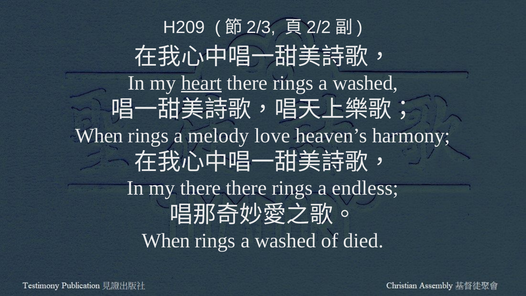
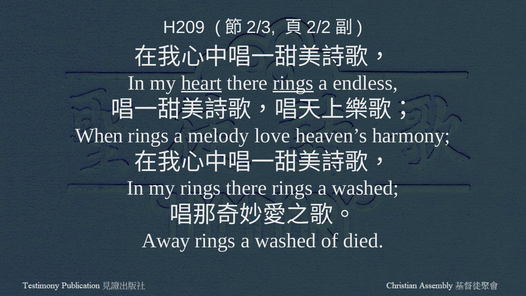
rings underline: none -> present (293, 83)
washed: washed -> endless (365, 83)
my there: there -> rings (201, 188)
there rings a endless: endless -> washed (365, 188)
When: When -> Away (166, 241)
